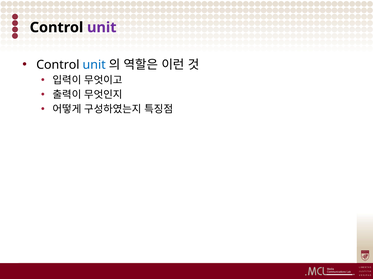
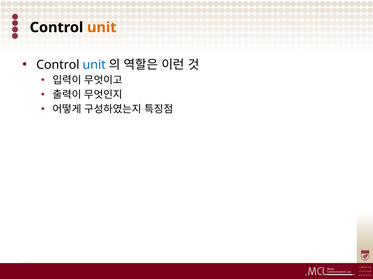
unit colour: purple -> orange (102, 28)
